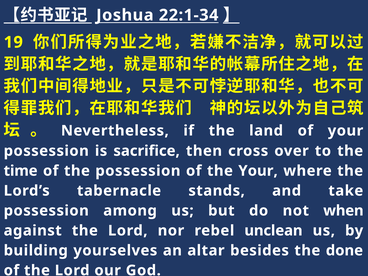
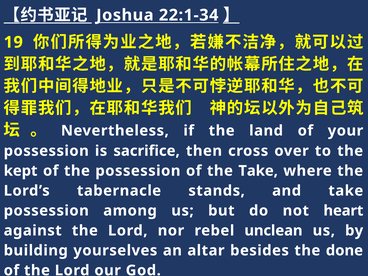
time: time -> kept (21, 171)
the Your: Your -> Take (258, 171)
when: when -> heart (343, 211)
